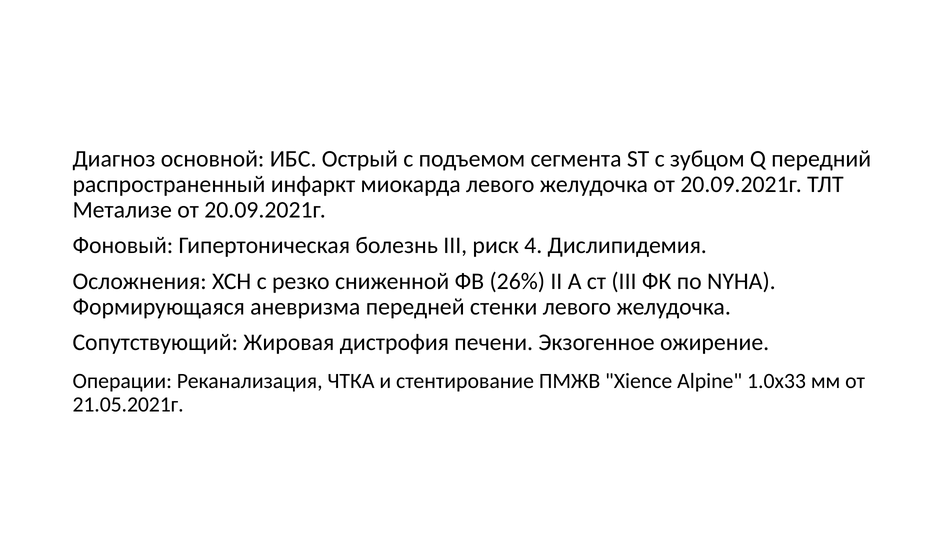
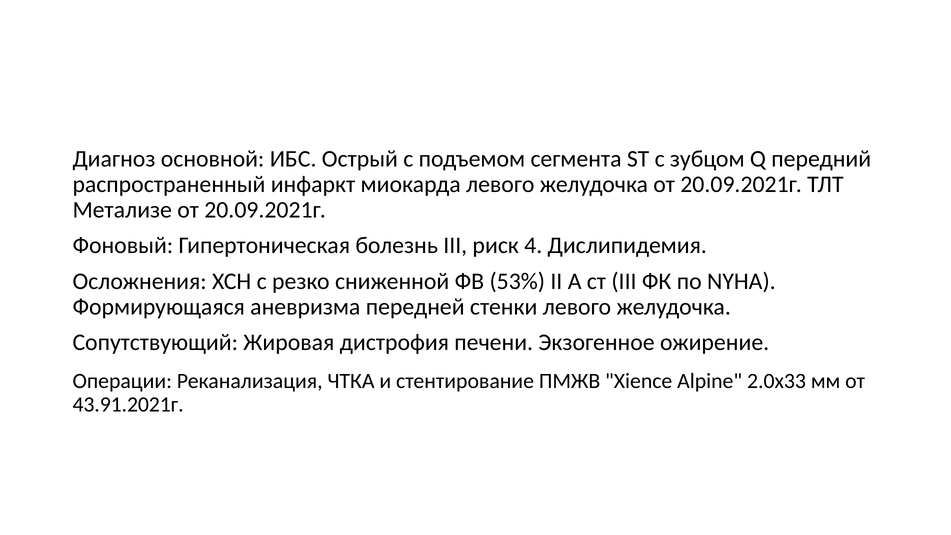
26%: 26% -> 53% (517, 281)
1.0х33: 1.0х33 -> 2.0х33 (777, 381)
21.05.2021г: 21.05.2021г -> 43.91.2021г (128, 404)
